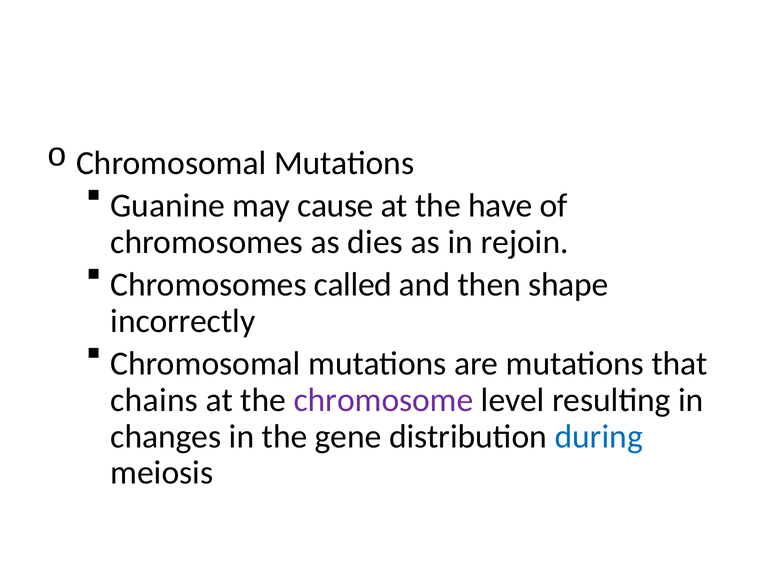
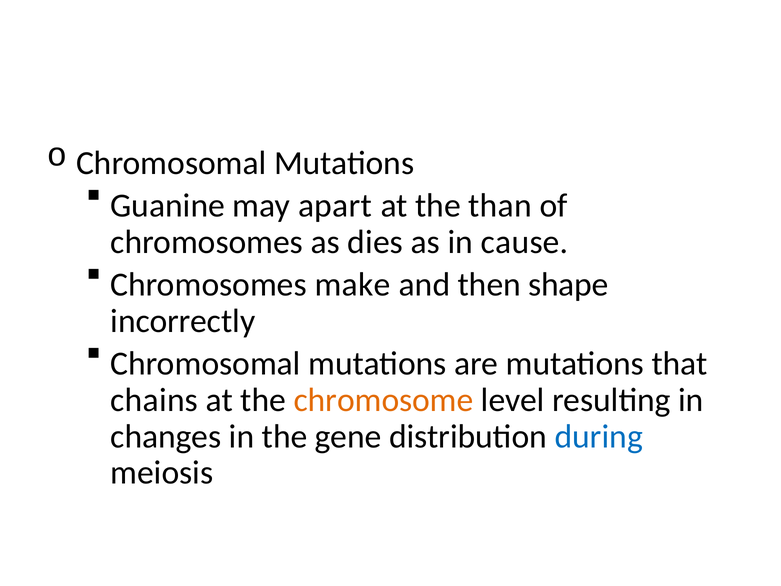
cause: cause -> apart (335, 206)
have: have -> than (500, 206)
rejoin: rejoin -> cause (525, 242)
called: called -> make (353, 285)
chromosome colour: purple -> orange (384, 400)
